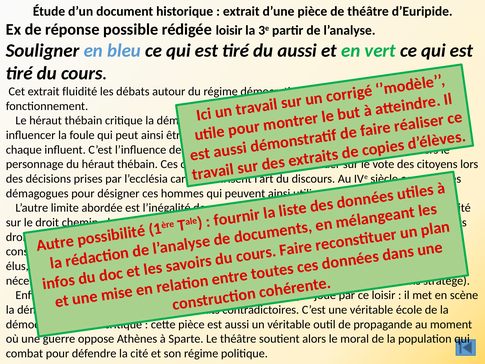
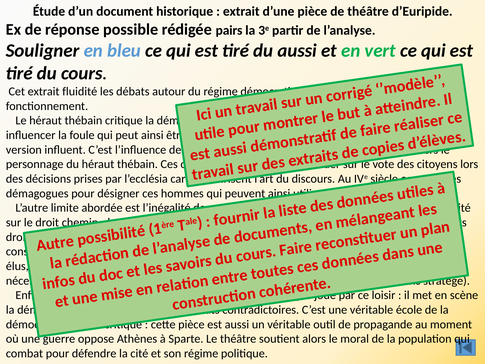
rédigée loisir: loisir -> pairs (229, 30)
chaque: chaque -> version (24, 150)
